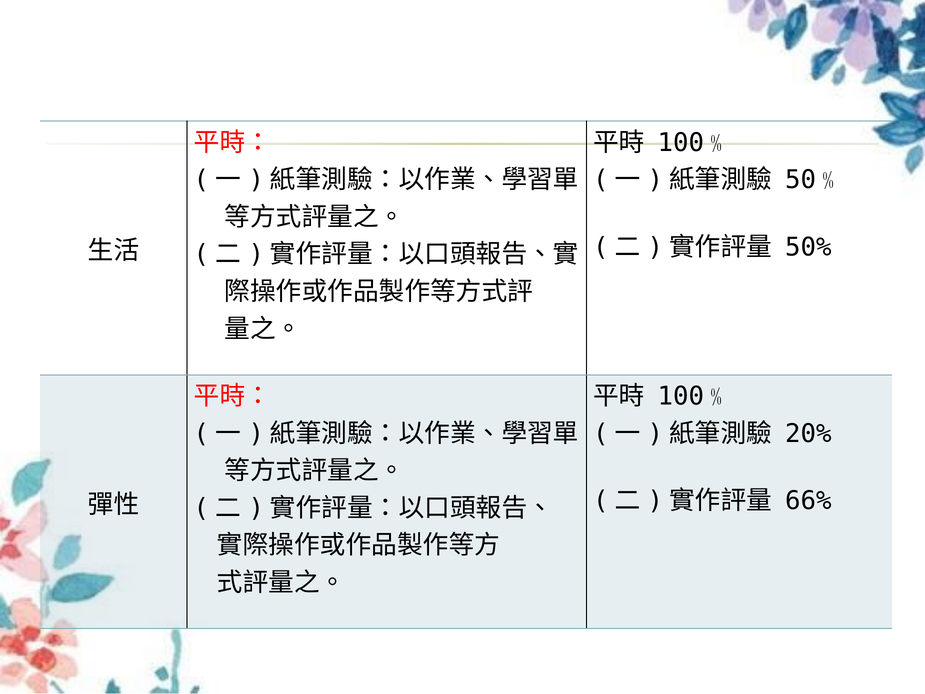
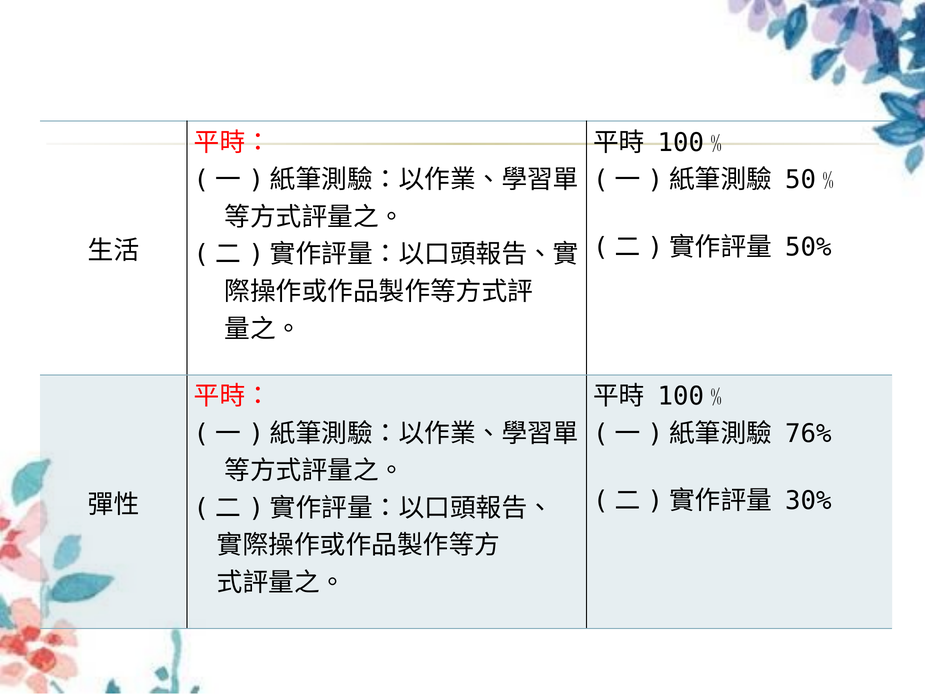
20%: 20% -> 76% (809, 433)
66%: 66% -> 30% (809, 501)
